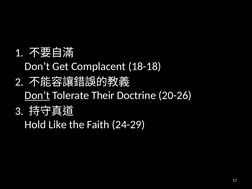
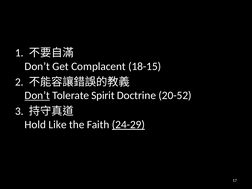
18-18: 18-18 -> 18-15 (145, 66)
Their: Their -> Spirit (103, 95)
20-26: 20-26 -> 20-52 (175, 95)
24-29 underline: none -> present (128, 125)
